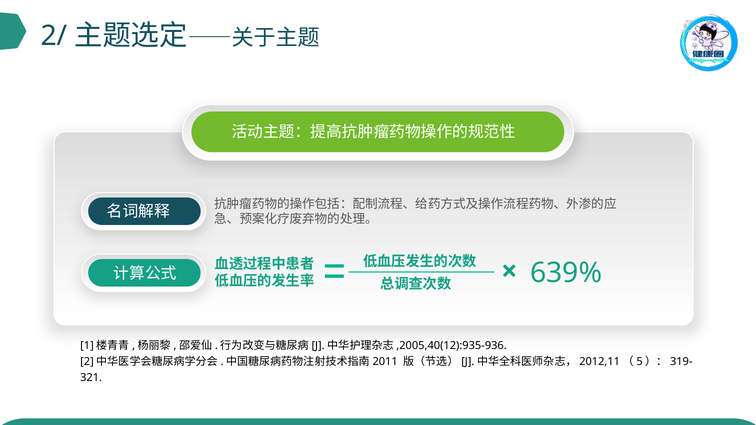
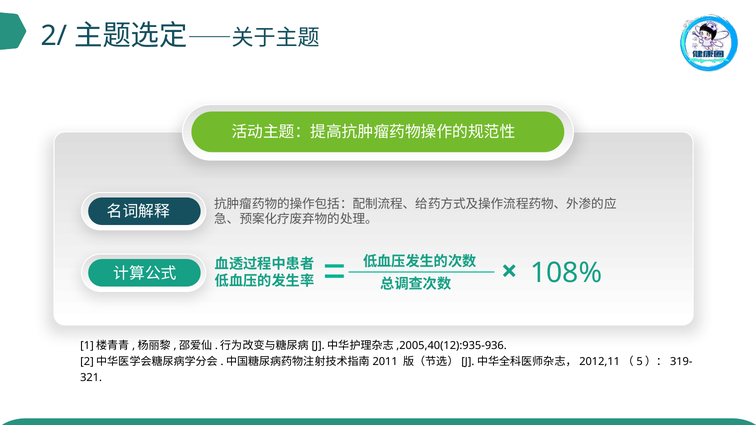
639%: 639% -> 108% (566, 273)
